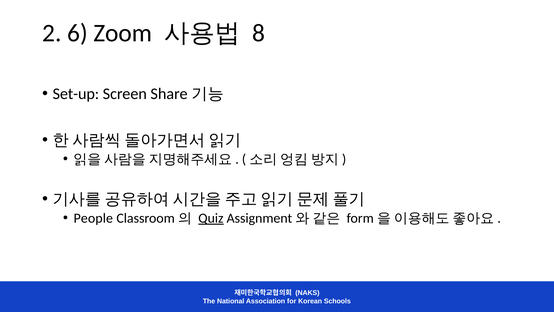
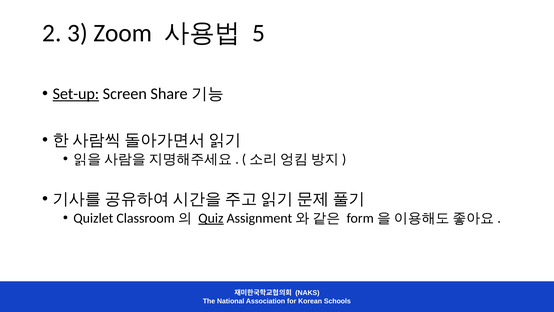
6: 6 -> 3 (77, 33)
8: 8 -> 5 (259, 33)
Set-up underline: none -> present (76, 94)
People: People -> Quizlet (93, 218)
